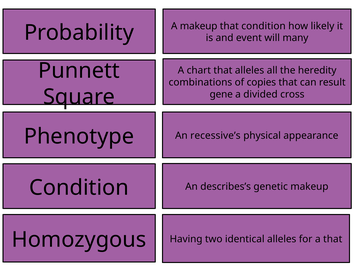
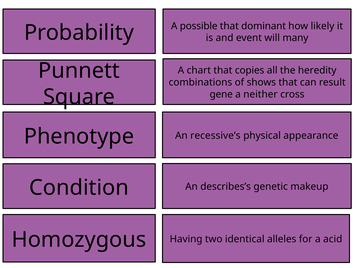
A makeup: makeup -> possible (199, 26)
that condition: condition -> dominant (264, 26)
that alleles: alleles -> copies (250, 70)
copies: copies -> shows (261, 82)
divided: divided -> neither (260, 94)
a that: that -> acid (333, 239)
